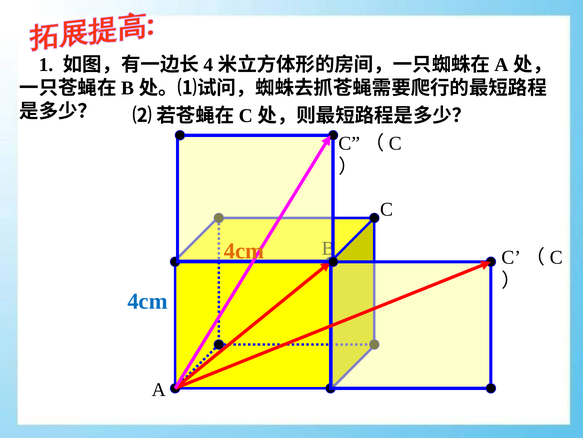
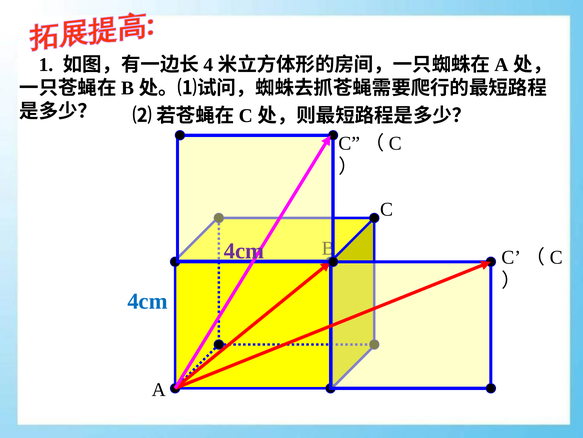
4cm colour: orange -> purple (244, 250)
